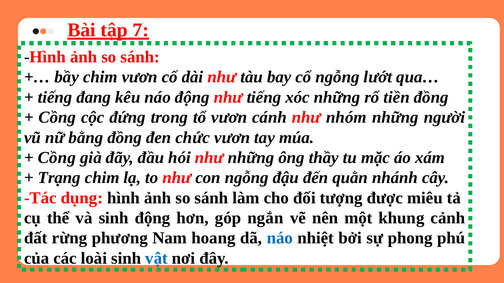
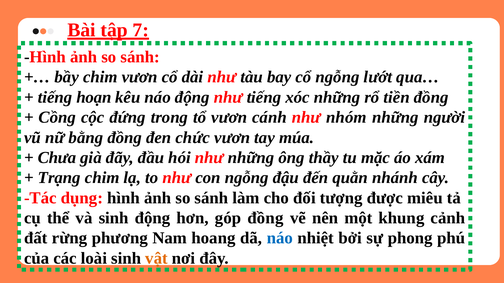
đang: đang -> hoạn (94, 97)
Cồng: Cồng -> Chưa (57, 158)
góp ngắn: ngắn -> đồng (265, 218)
vật colour: blue -> orange (156, 259)
